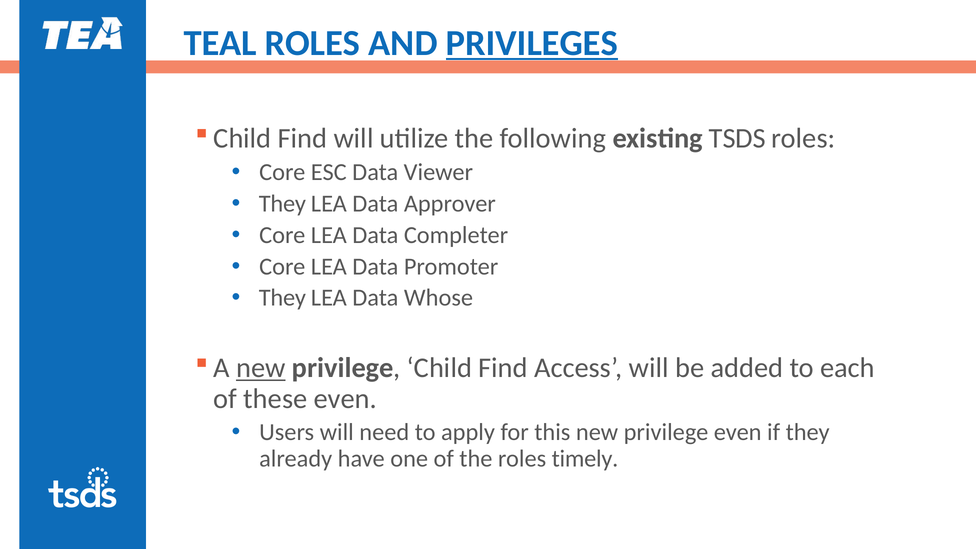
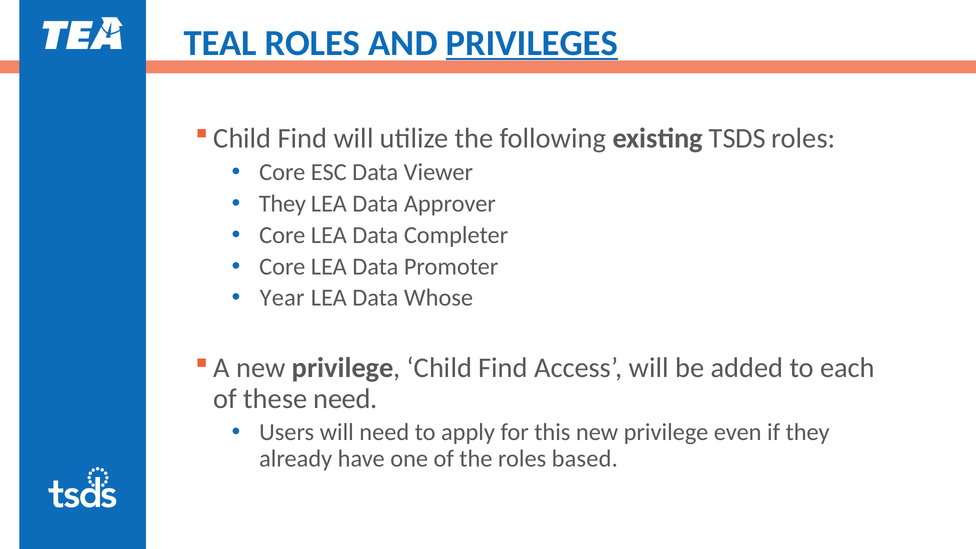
They: They -> Year (282, 298)
new underline: present -> none (261, 368)
these even: even -> need (346, 399)
timely: timely -> based (585, 459)
